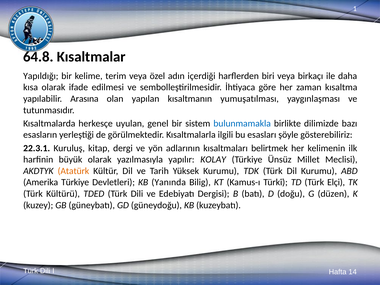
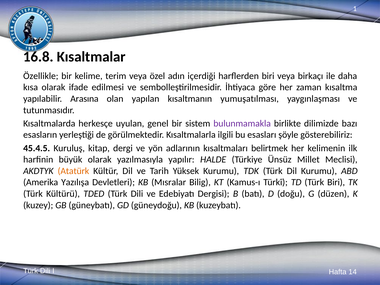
64.8: 64.8 -> 16.8 (38, 57)
Yapıldığı: Yapıldığı -> Özellikle (41, 76)
bulunmamakla colour: blue -> purple (242, 123)
22.3.1: 22.3.1 -> 45.4.5 (37, 148)
KOLAY: KOLAY -> HALDE (213, 160)
Amerika Türkiye: Türkiye -> Yazılışa (75, 182)
Yanında: Yanında -> Mısralar (169, 182)
Türk Elçi: Elçi -> Biri (336, 182)
